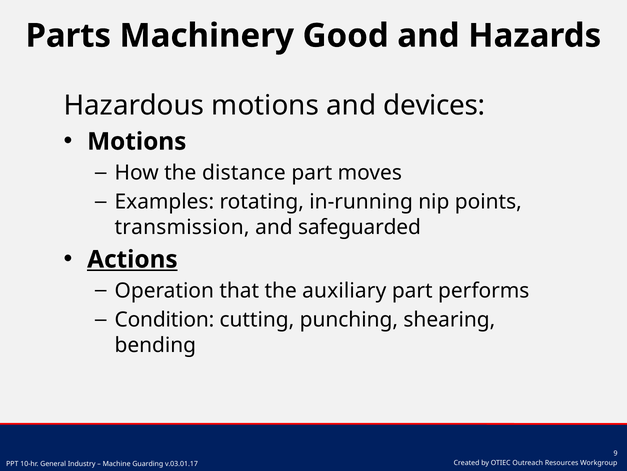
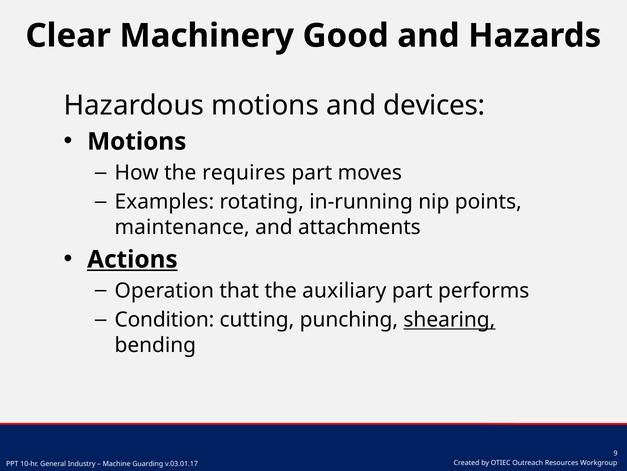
Parts: Parts -> Clear (68, 36)
distance: distance -> requires (244, 172)
transmission: transmission -> maintenance (182, 227)
safeguarded: safeguarded -> attachments (359, 227)
shearing underline: none -> present (449, 319)
